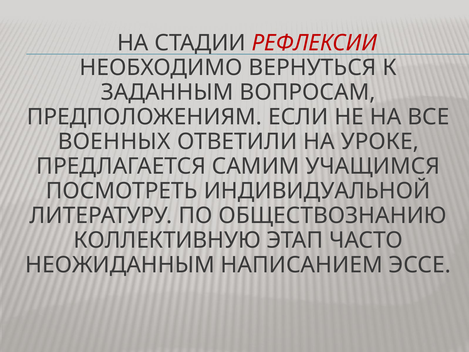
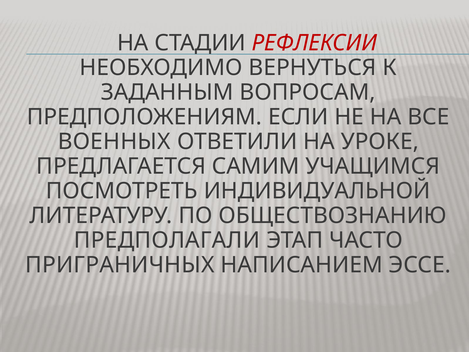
КОЛЛЕКТИВНУЮ: КОЛЛЕКТИВНУЮ -> ПРЕДПОЛАГАЛИ (167, 240)
НЕОЖИДАННЫМ: НЕОЖИДАННЫМ -> ПРИГРАНИЧНЫХ (120, 265)
